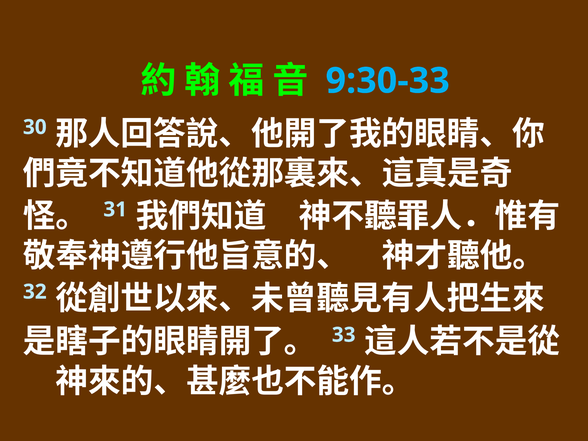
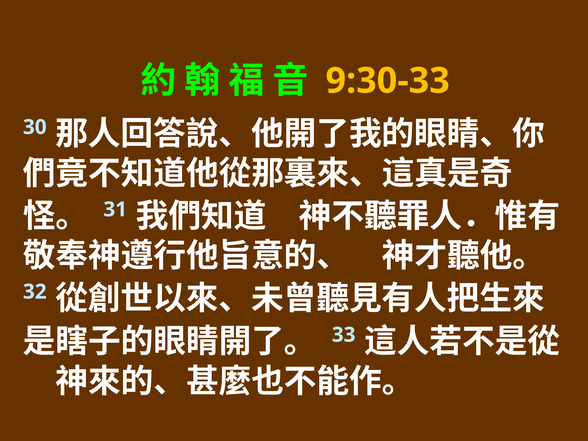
9:30-33 colour: light blue -> yellow (388, 81)
